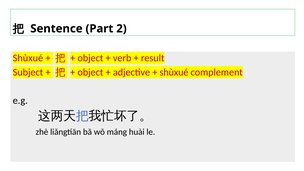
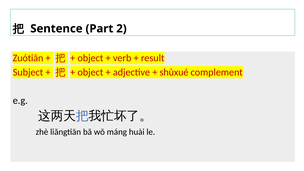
Shùxué: Shùxué -> Zuótiān (28, 58)
